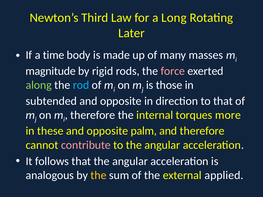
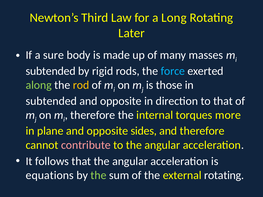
time: time -> sure (54, 55)
magnitude: magnitude -> subtended (51, 71)
force colour: pink -> light blue (173, 71)
rod colour: light blue -> yellow (81, 85)
these: these -> plane (50, 131)
palm: palm -> sides (144, 131)
analogous: analogous -> equations (50, 176)
the colour: yellow -> light green (99, 176)
external applied: applied -> rotating (224, 176)
